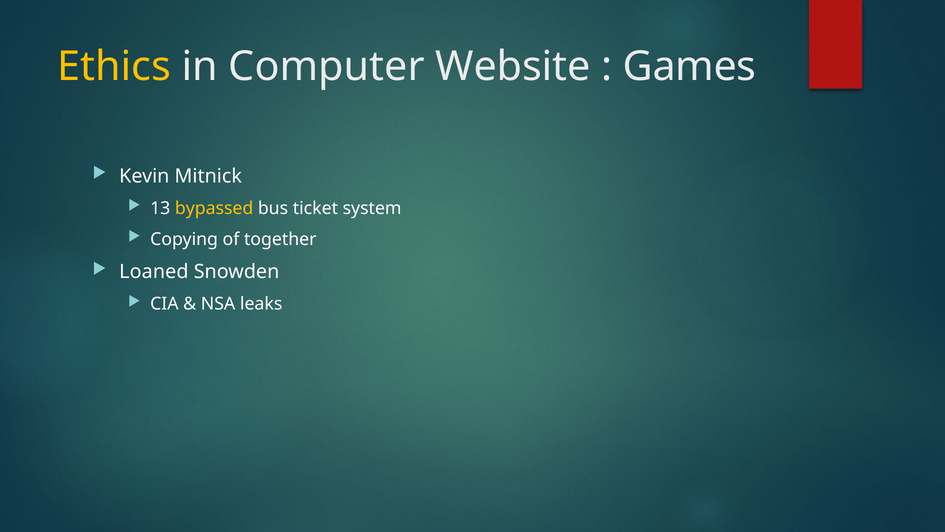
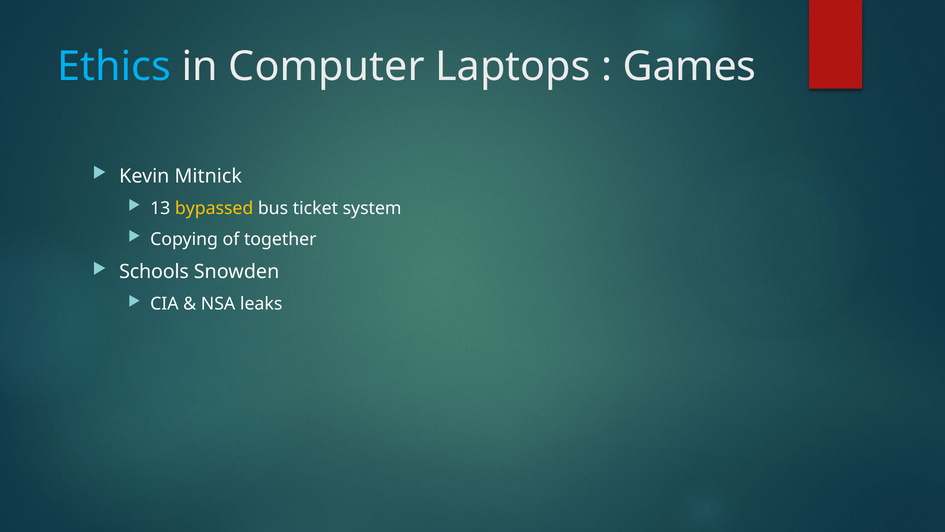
Ethics colour: yellow -> light blue (114, 66)
Website: Website -> Laptops (513, 66)
Loaned: Loaned -> Schools (154, 272)
